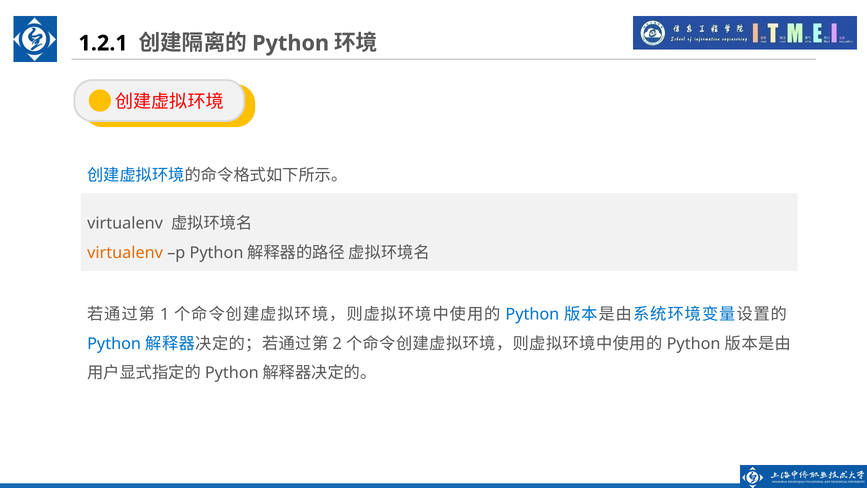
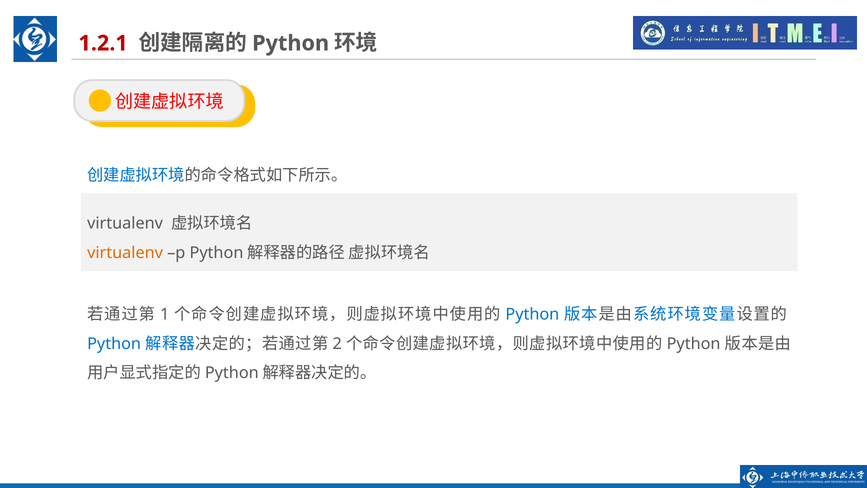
1.2.1 colour: black -> red (103, 43)
